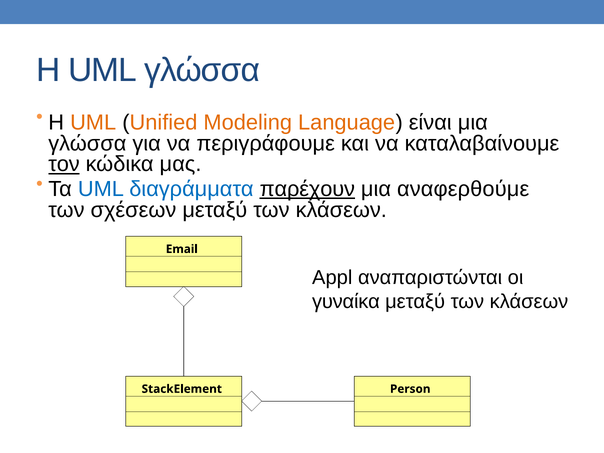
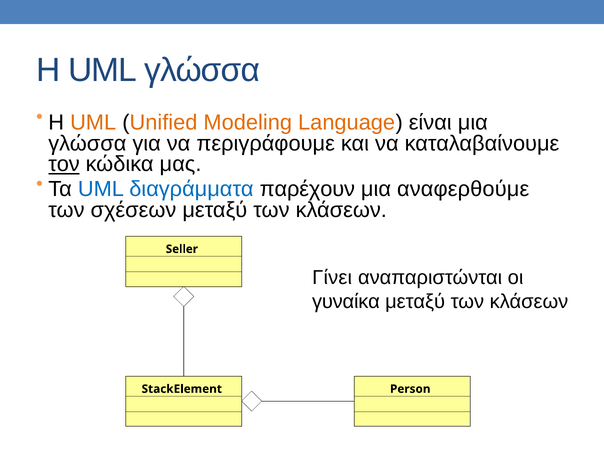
παρέχουν underline: present -> none (307, 189)
Email: Email -> Seller (182, 249)
Appl: Appl -> Γίνει (332, 278)
